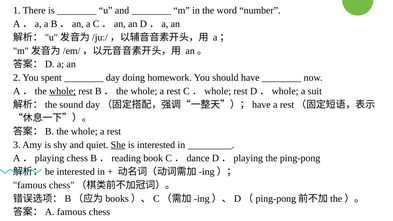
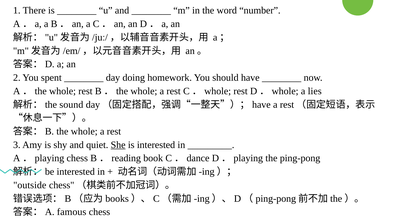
whole underline: present -> none (63, 91)
suit: suit -> lies (315, 91)
famous: famous -> outside (30, 185)
